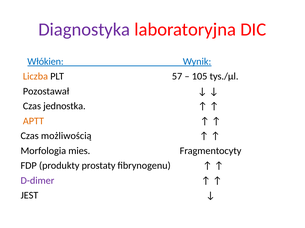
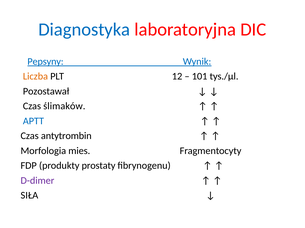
Diagnostyka colour: purple -> blue (84, 30)
Włókien: Włókien -> Pepsyny (45, 62)
57: 57 -> 12 (177, 77)
105: 105 -> 101 (200, 77)
jednostka: jednostka -> ślimaków (64, 106)
APTT colour: orange -> blue (33, 121)
możliwością: możliwością -> antytrombin (66, 136)
JEST: JEST -> SIŁA (29, 196)
